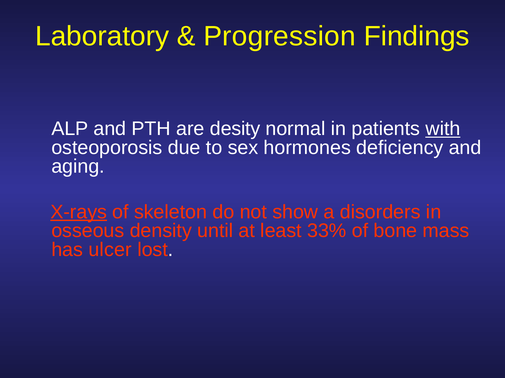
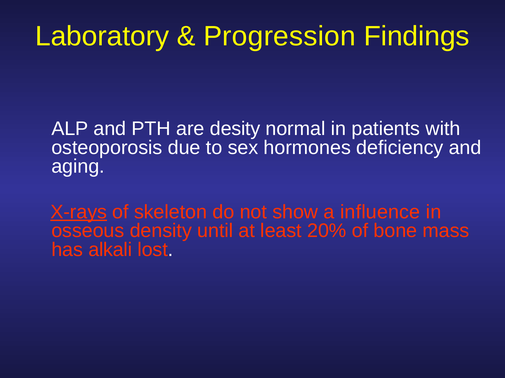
with underline: present -> none (443, 129)
disorders: disorders -> influence (380, 212)
33%: 33% -> 20% (327, 231)
ulcer: ulcer -> alkali (110, 250)
